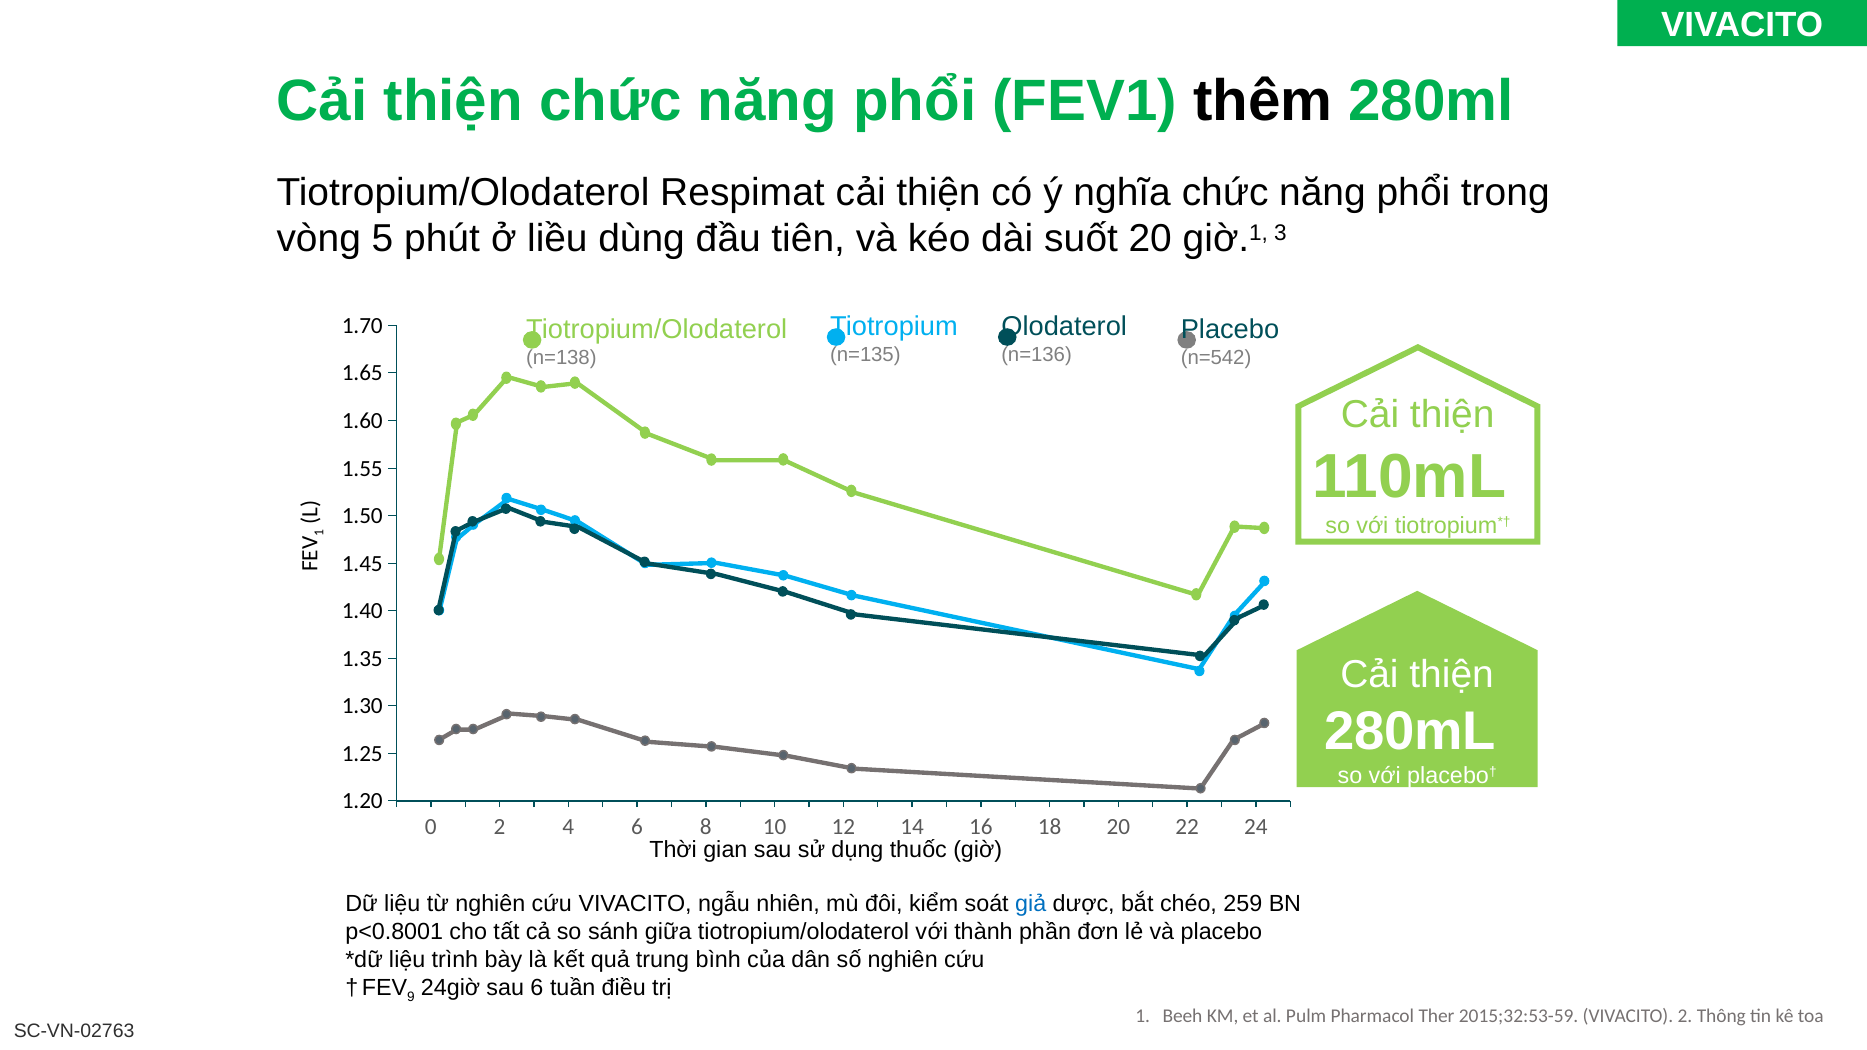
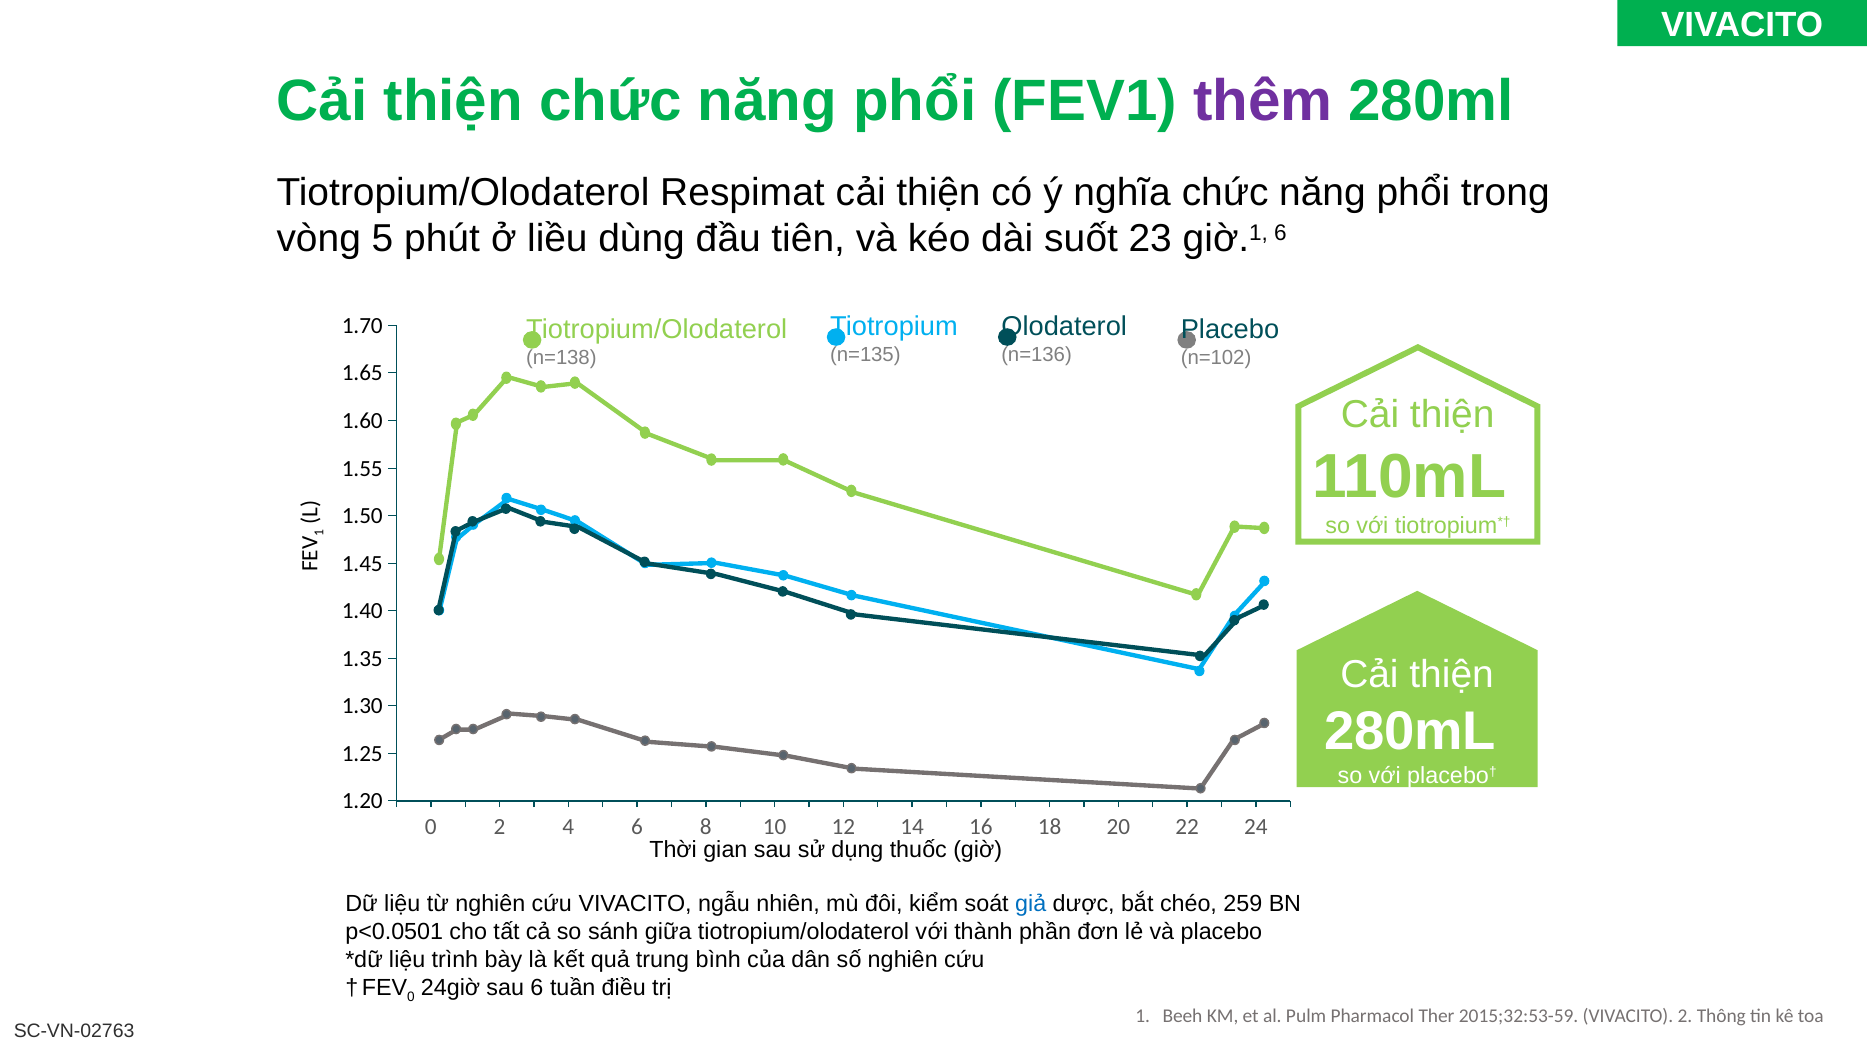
thêm colour: black -> purple (1263, 101)
suốt 20: 20 -> 23 (1150, 239)
giờ.1 3: 3 -> 6 (1280, 233)
n=542: n=542 -> n=102 (1216, 358)
p<0.8001: p<0.8001 -> p<0.0501 (394, 932)
9: 9 -> 0 (411, 997)
